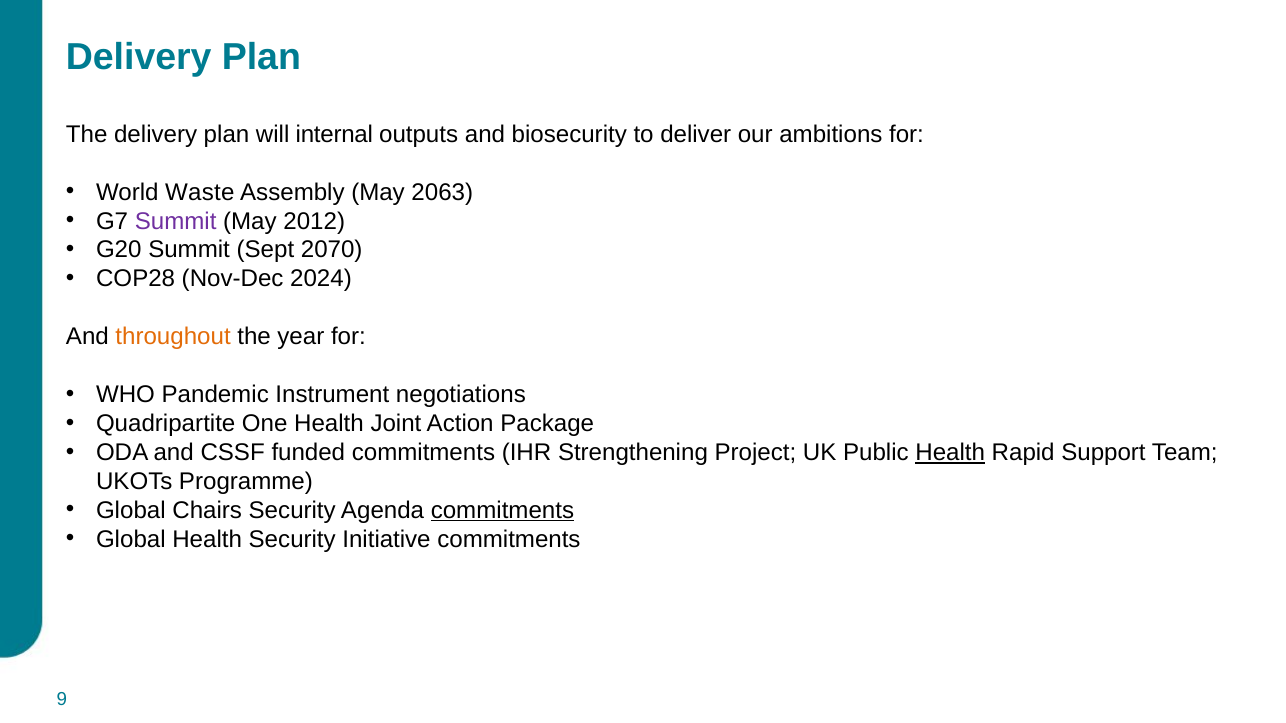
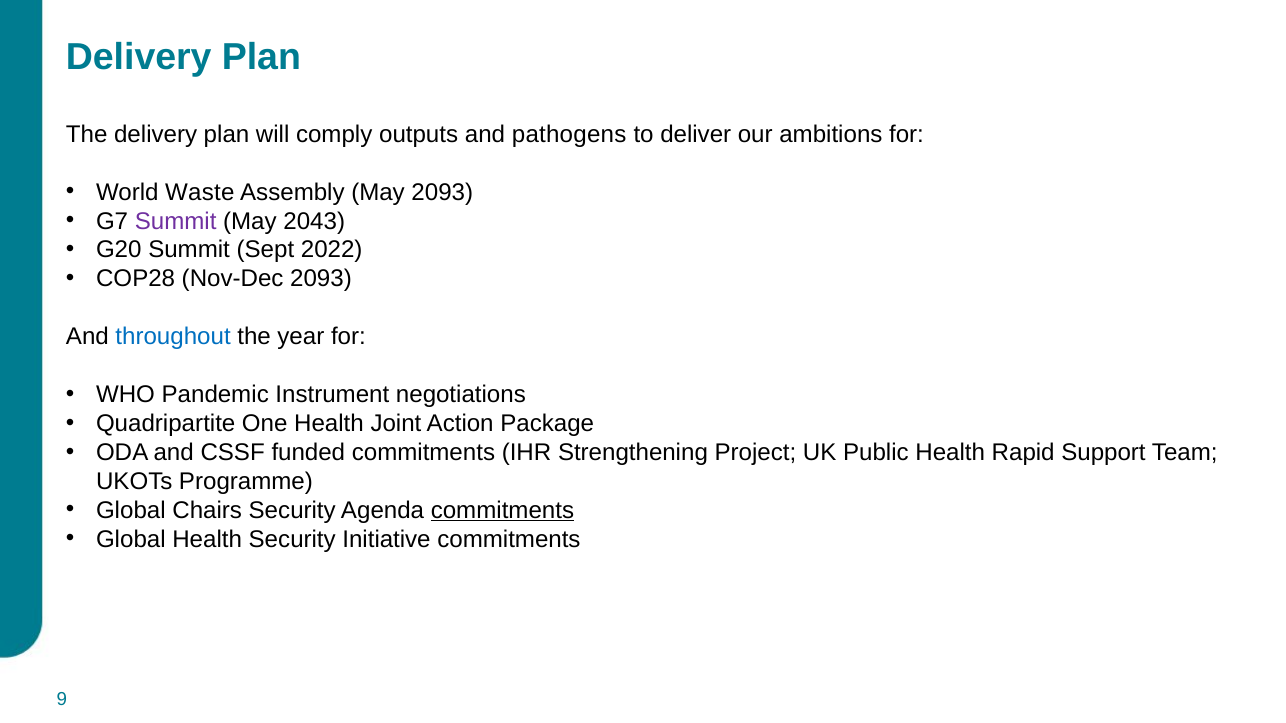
internal: internal -> comply (334, 134)
biosecurity: biosecurity -> pathogens (569, 134)
May 2063: 2063 -> 2093 (442, 192)
2012: 2012 -> 2043 (314, 221)
2070: 2070 -> 2022 (332, 250)
Nov-Dec 2024: 2024 -> 2093 (321, 279)
throughout colour: orange -> blue (173, 337)
Health underline: present -> none (950, 453)
